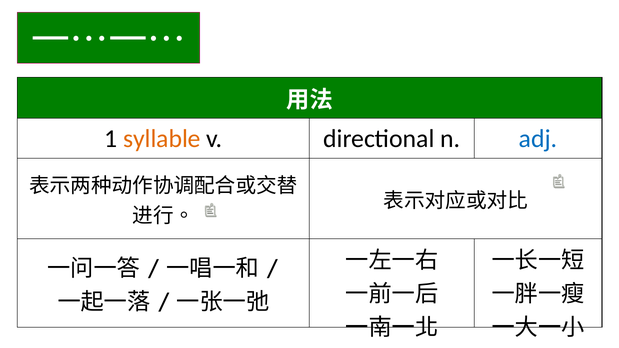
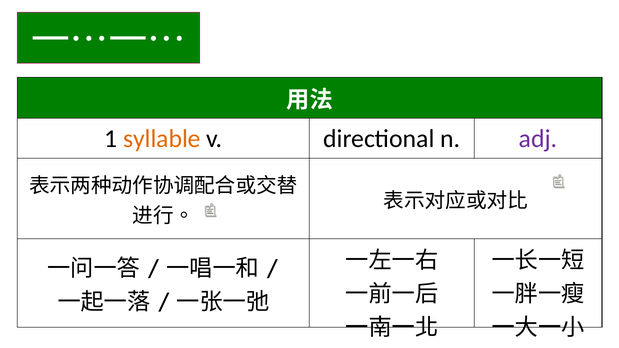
adj colour: blue -> purple (538, 139)
